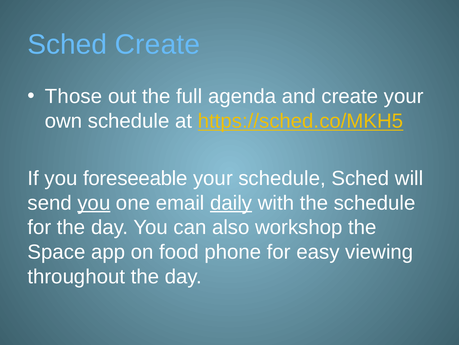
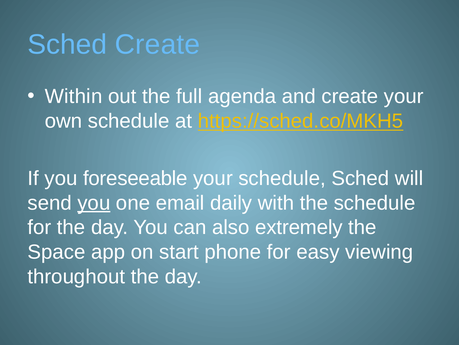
Those: Those -> Within (74, 96)
daily underline: present -> none (231, 202)
workshop: workshop -> extremely (299, 227)
food: food -> start (179, 252)
